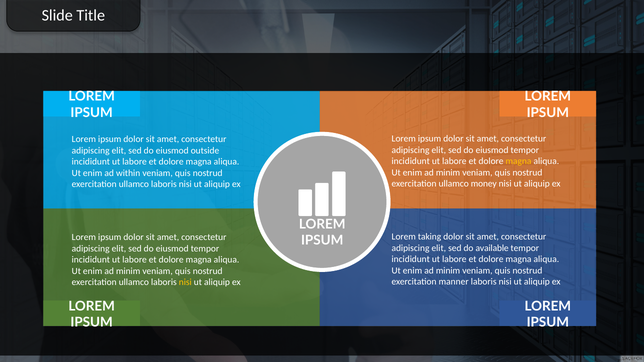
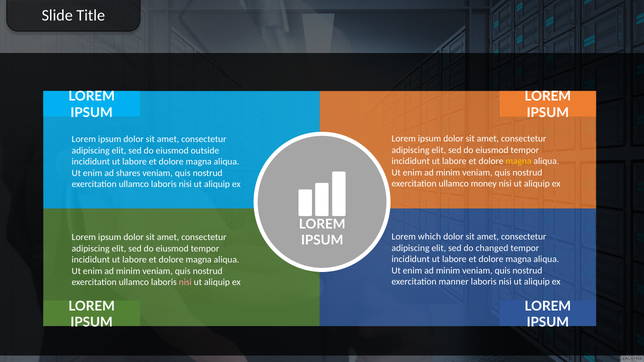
within: within -> shares (128, 173)
taking: taking -> which (429, 237)
available: available -> changed (492, 248)
nisi colour: yellow -> pink (185, 282)
